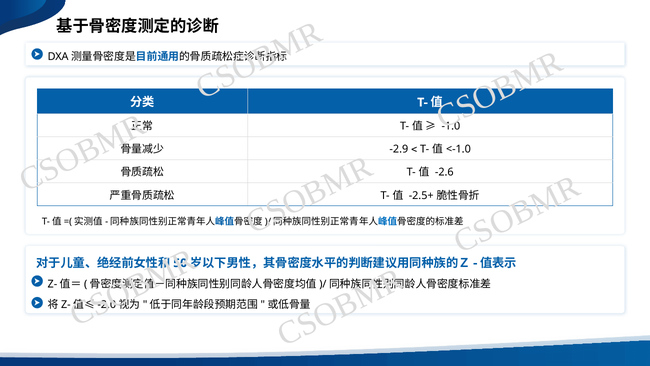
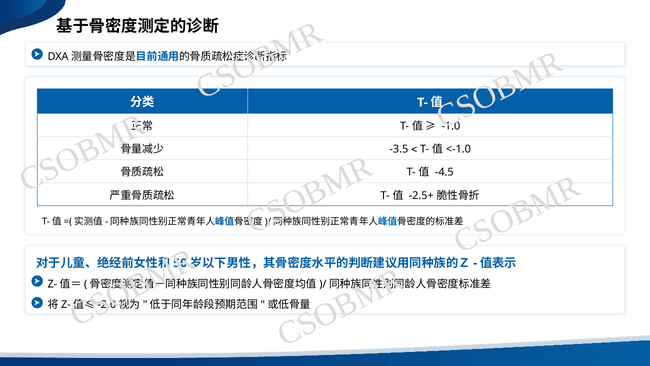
-2.9: -2.9 -> -3.5 (399, 149)
-2.6: -2.6 -> -4.5 (444, 172)
